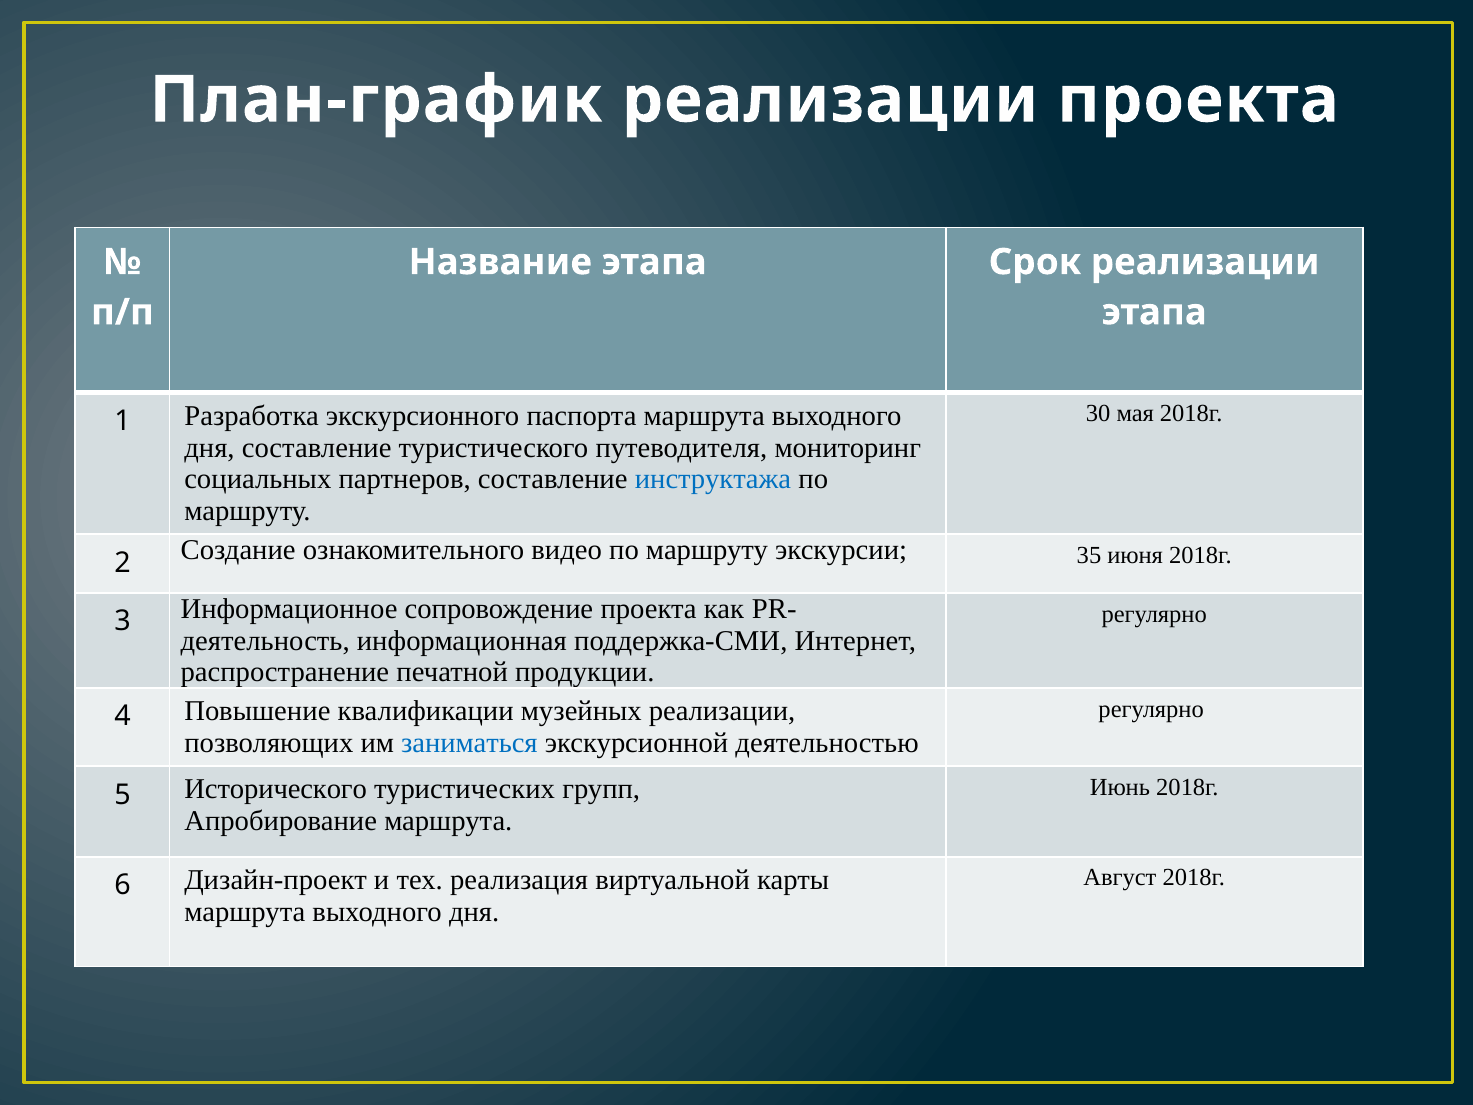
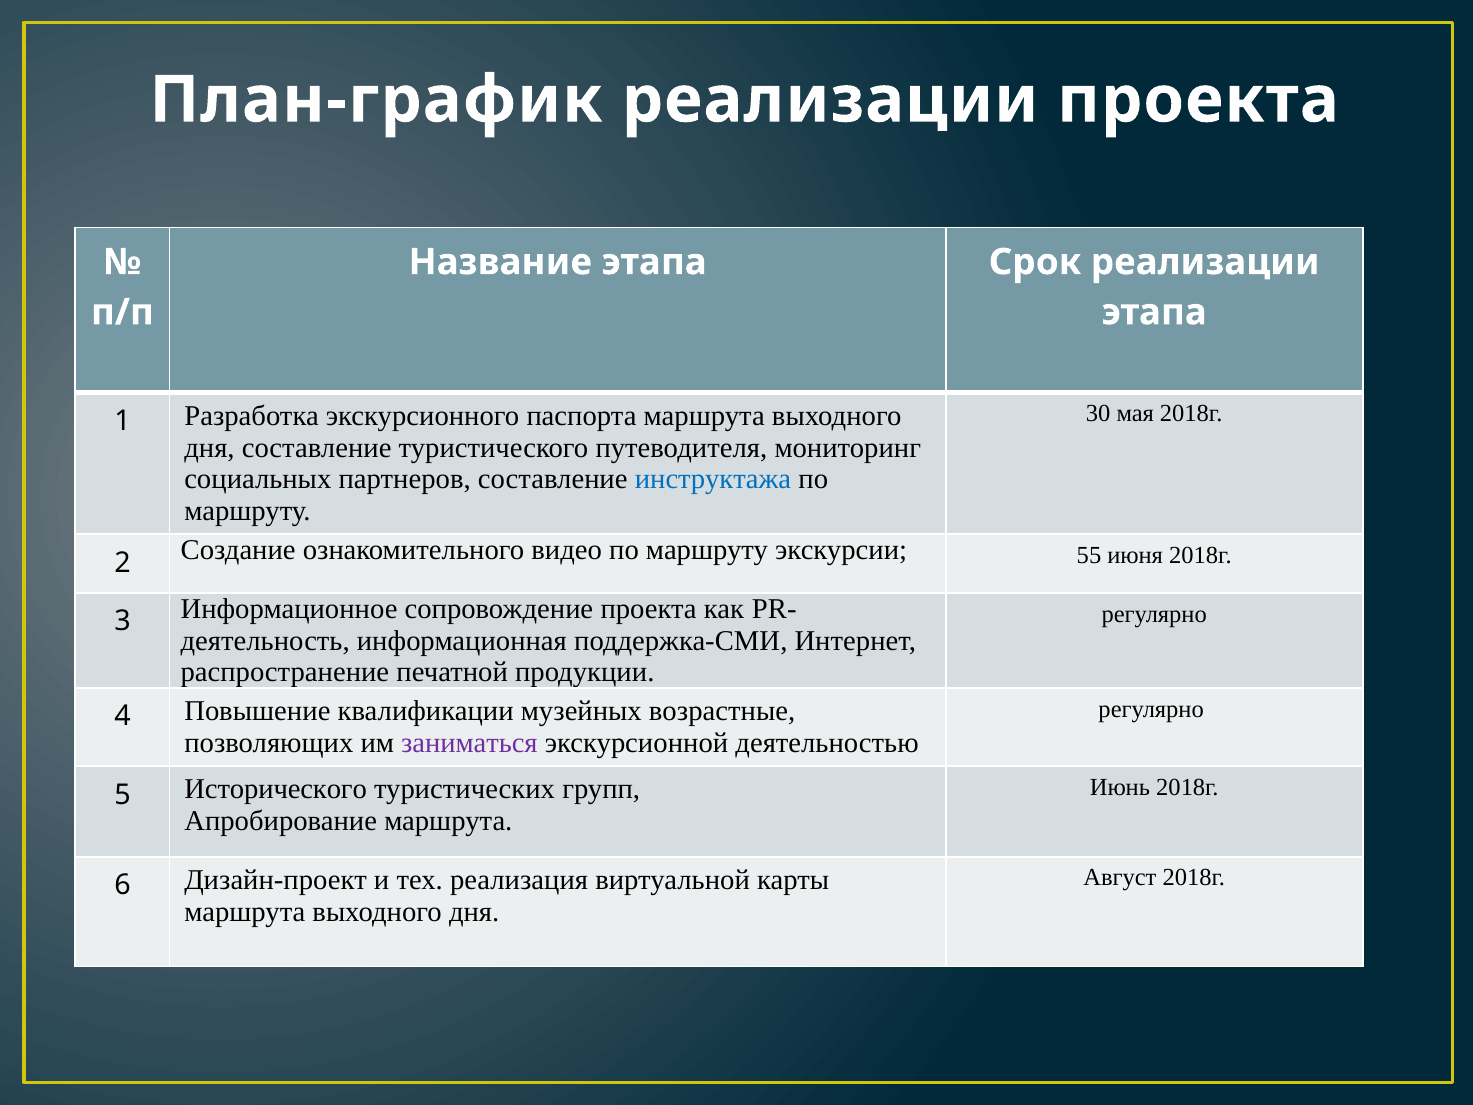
35: 35 -> 55 (1089, 555)
музейных реализации: реализации -> возрастные (722, 711)
заниматься colour: blue -> purple (469, 743)
